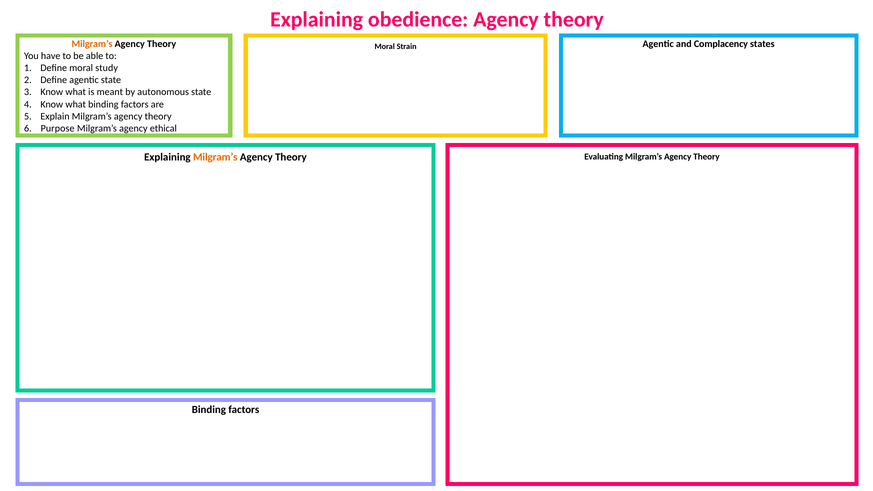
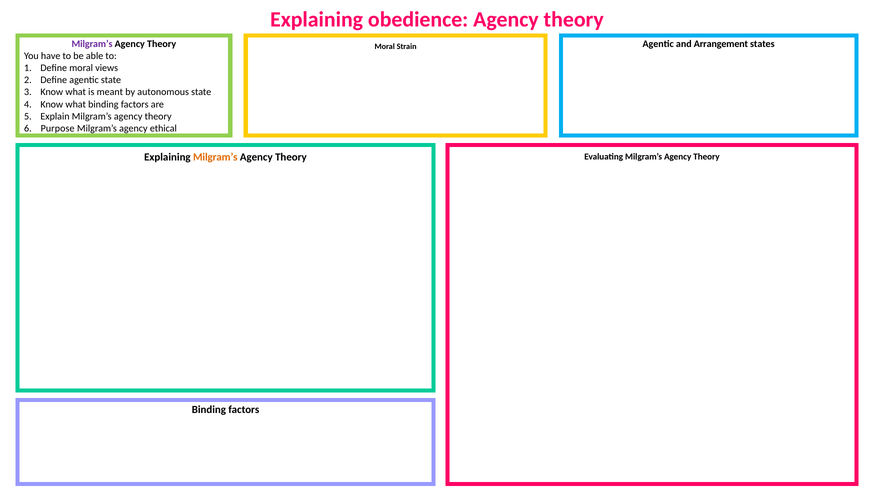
Milgram’s colour: orange -> purple (92, 44)
Complacency: Complacency -> Arrangement (721, 44)
study: study -> views (107, 68)
